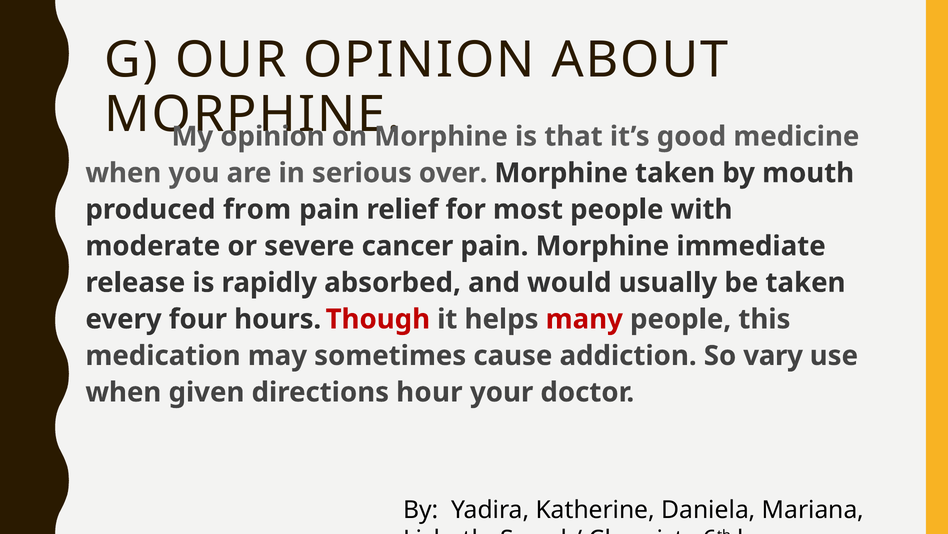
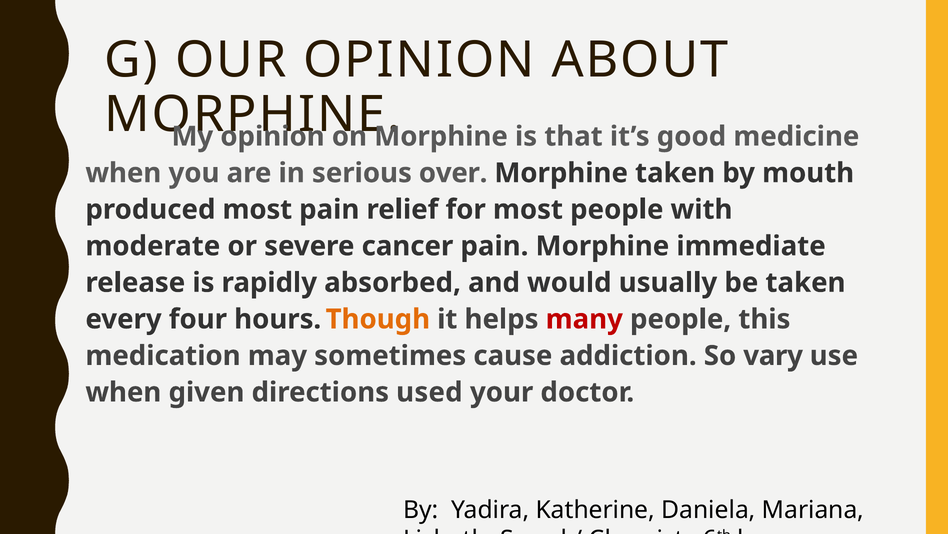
produced from: from -> most (257, 209)
Though colour: red -> orange (378, 319)
directions hour: hour -> used (429, 392)
